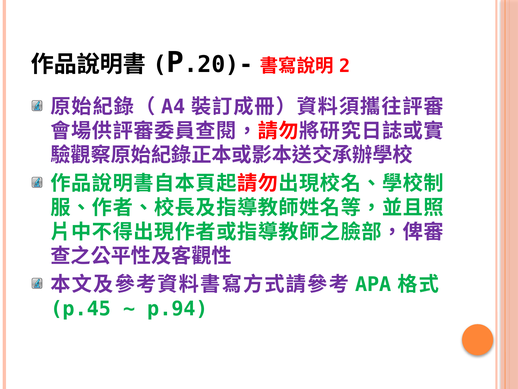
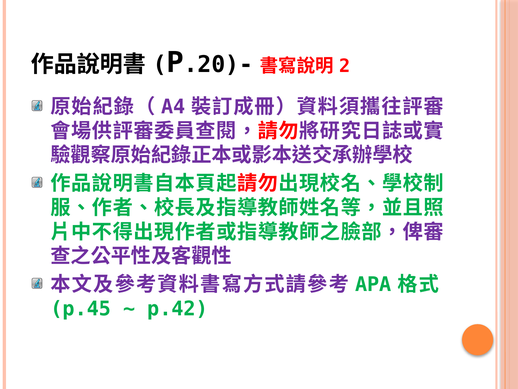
p.94: p.94 -> p.42 (178, 308)
